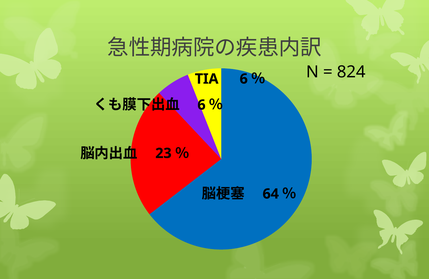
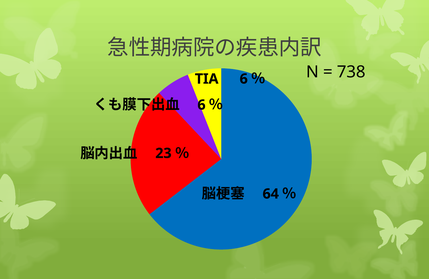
824: 824 -> 738 (351, 72)
